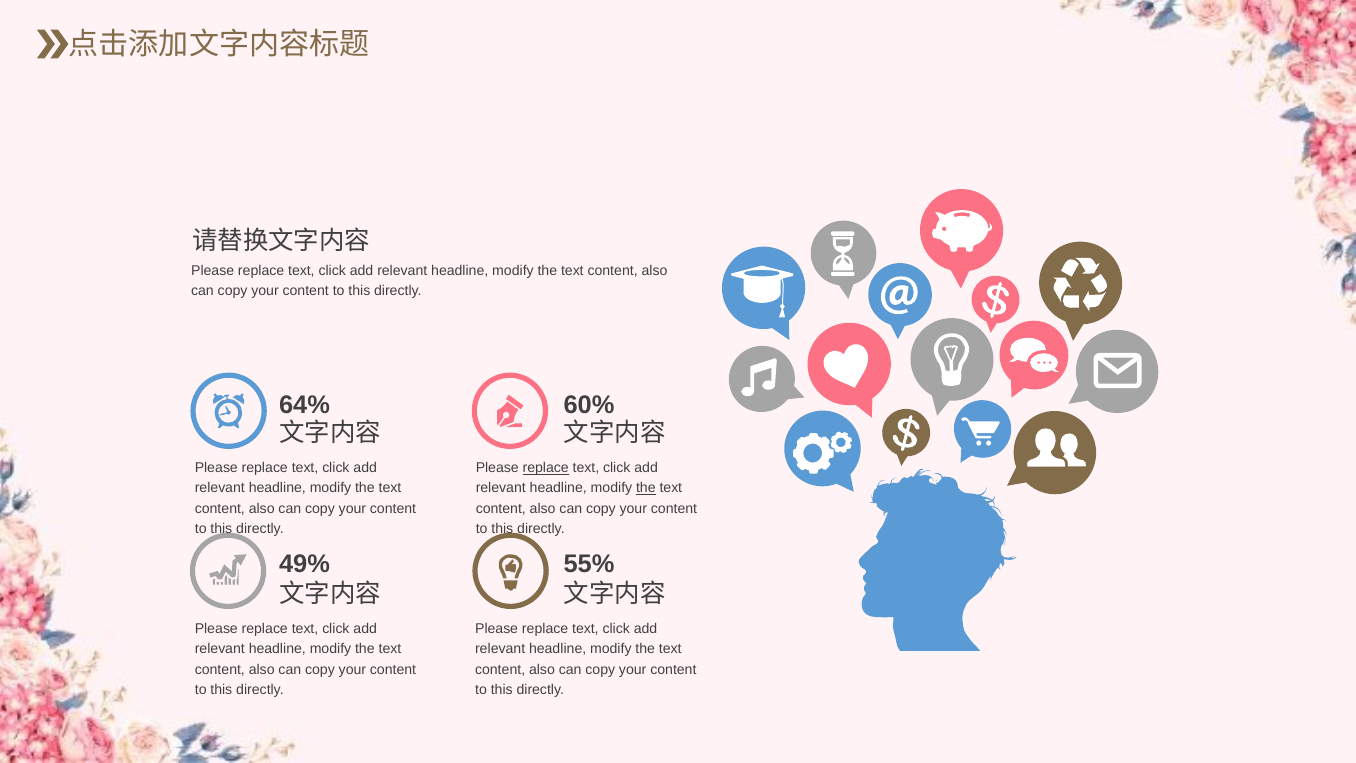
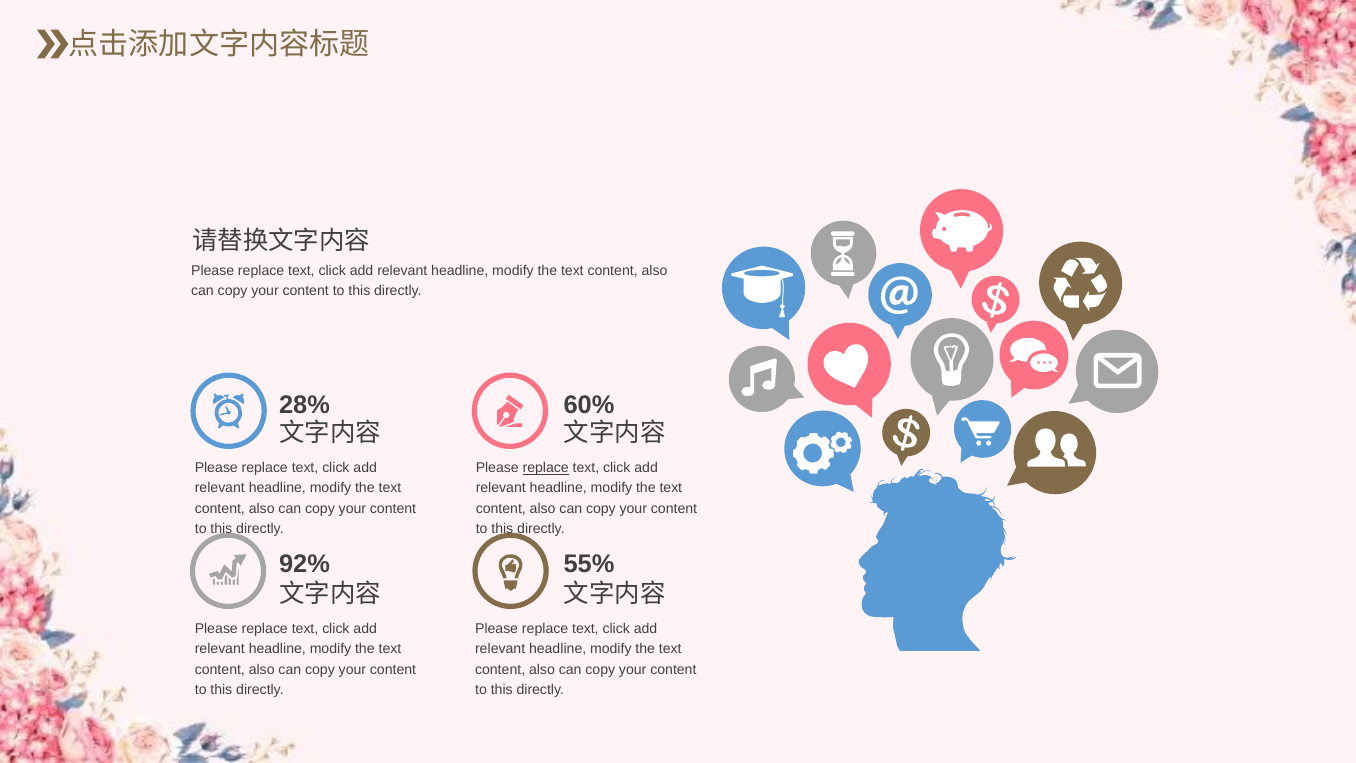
64%: 64% -> 28% (305, 405)
the underline: present -> none (646, 488)
49%: 49% -> 92% (305, 564)
